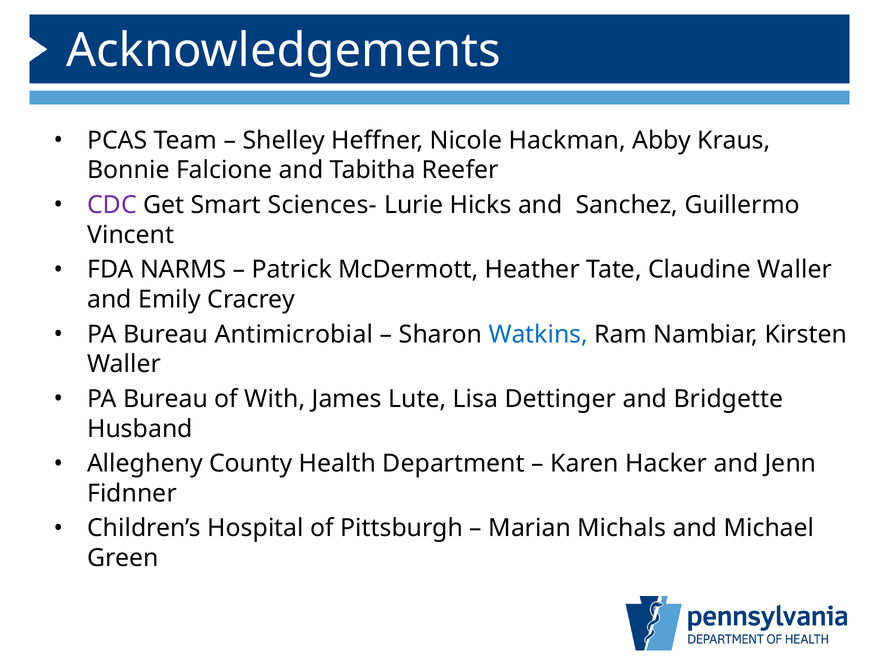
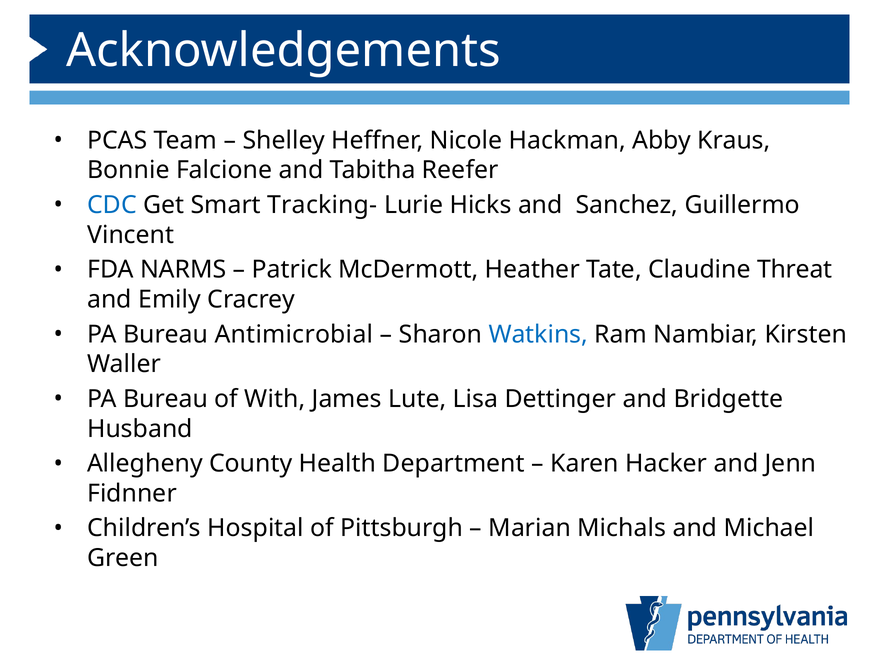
CDC colour: purple -> blue (112, 205)
Sciences-: Sciences- -> Tracking- (322, 205)
Claudine Waller: Waller -> Threat (795, 270)
